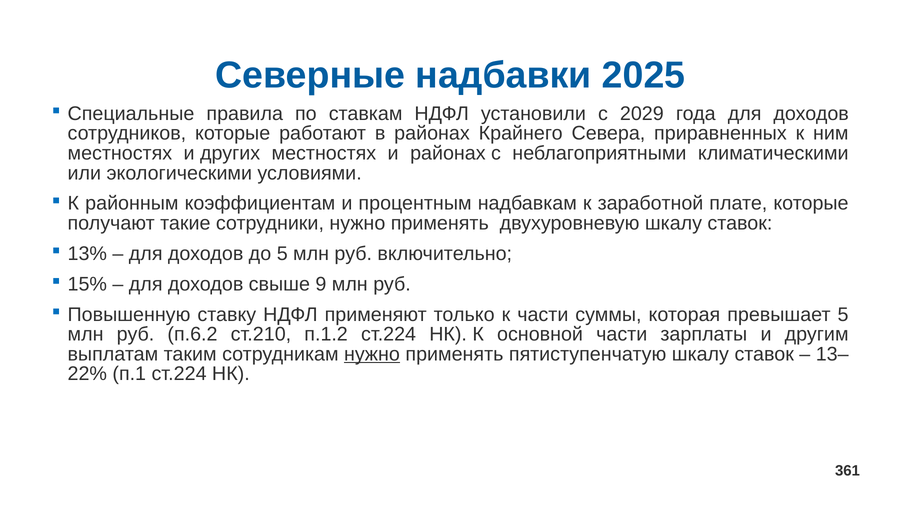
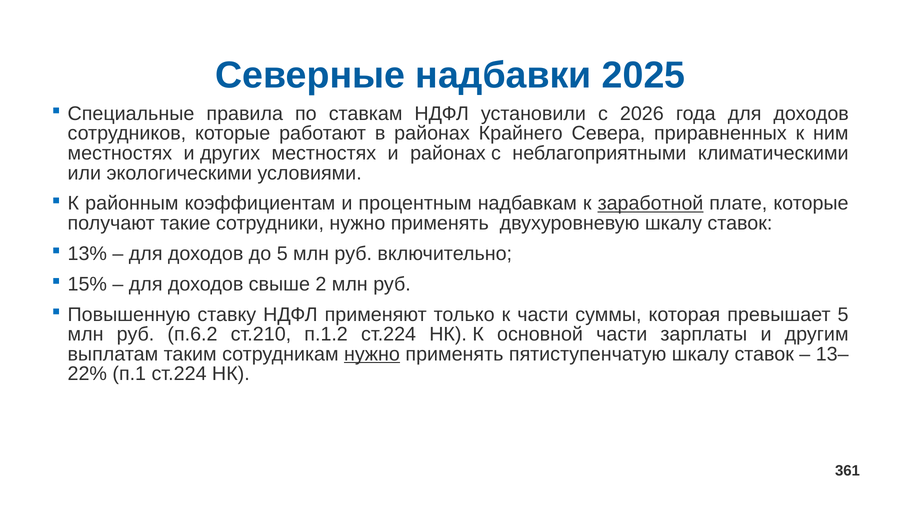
2029: 2029 -> 2026 (642, 114)
заработной underline: none -> present (651, 203)
9: 9 -> 2 (321, 284)
